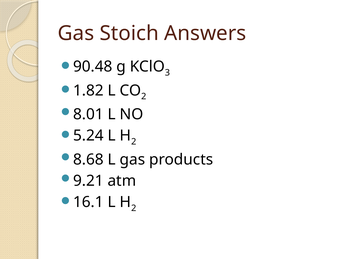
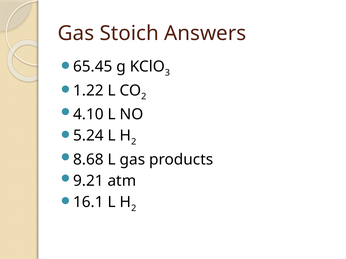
90.48: 90.48 -> 65.45 (93, 67)
1.82: 1.82 -> 1.22 (88, 91)
8.01: 8.01 -> 4.10 (88, 115)
